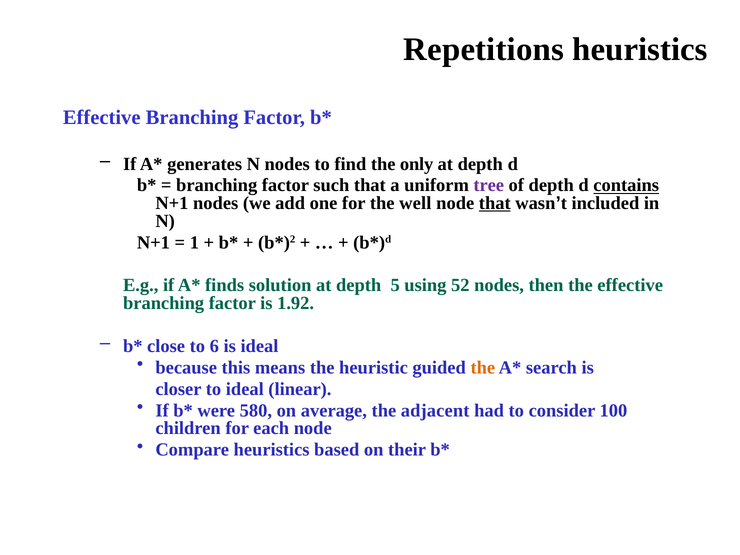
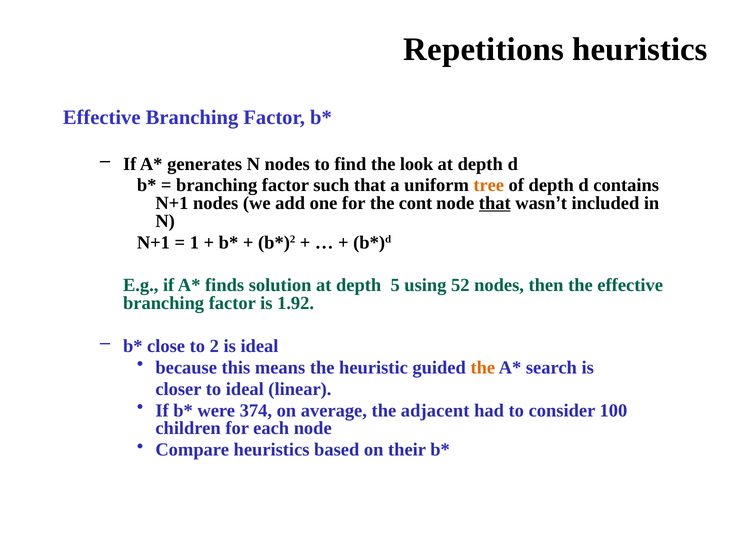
only: only -> look (417, 164)
tree colour: purple -> orange (489, 185)
contains underline: present -> none (626, 185)
well: well -> cont (416, 203)
6: 6 -> 2 (214, 346)
580: 580 -> 374 (256, 410)
